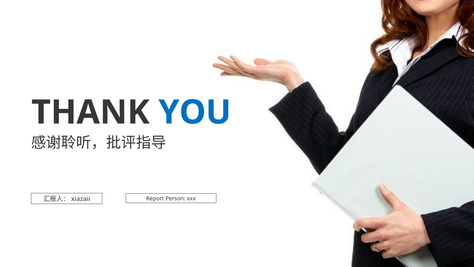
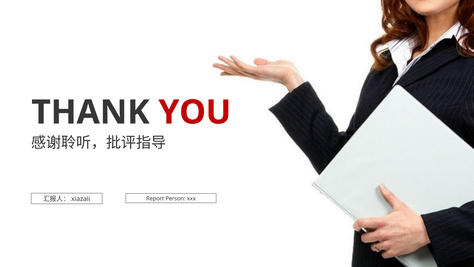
YOU colour: blue -> red (195, 112)
